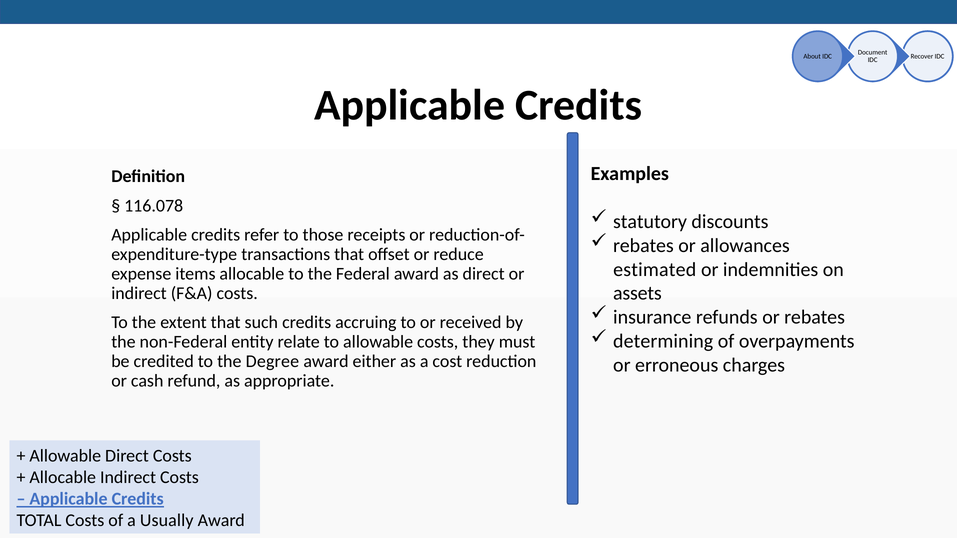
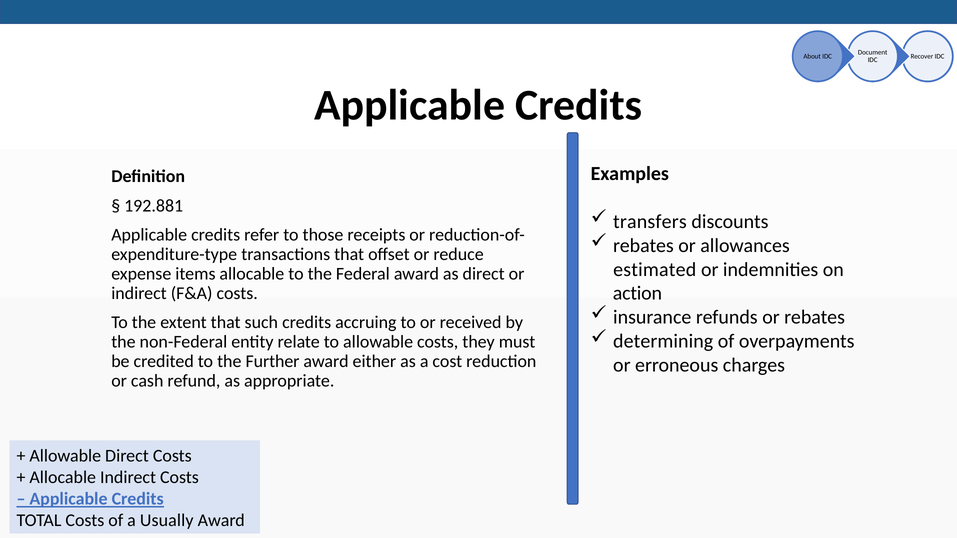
116.078: 116.078 -> 192.881 (154, 206)
statutory: statutory -> transfers (650, 222)
assets: assets -> action (637, 294)
Degree: Degree -> Further (273, 361)
